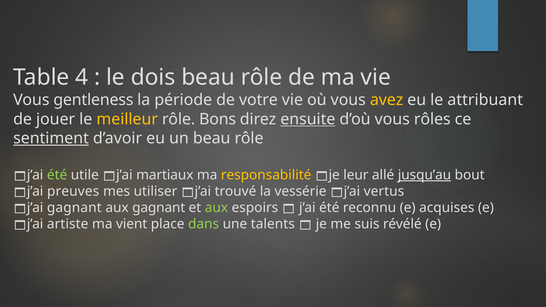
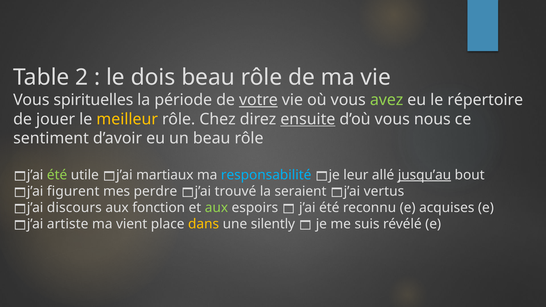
4: 4 -> 2 (82, 77)
gentleness: gentleness -> spirituelles (93, 100)
votre underline: none -> present (258, 100)
avez colour: yellow -> light green (387, 100)
attribuant: attribuant -> répertoire (485, 100)
Bons: Bons -> Chez (218, 119)
rôles: rôles -> nous (432, 119)
sentiment underline: present -> none (51, 138)
responsabilité colour: yellow -> light blue (266, 175)
preuves: preuves -> figurent (73, 191)
utiliser: utiliser -> perdre (155, 191)
vessérie: vessérie -> seraient (301, 191)
j’ai gagnant: gagnant -> discours (74, 208)
aux gagnant: gagnant -> fonction (159, 208)
dans colour: light green -> yellow (204, 224)
talents: talents -> silently (273, 224)
